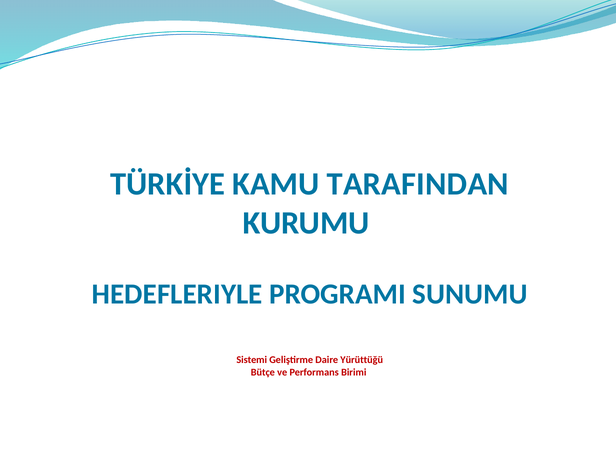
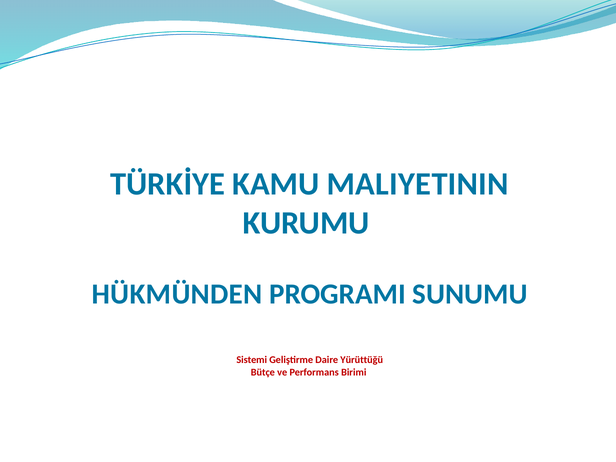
TARAFINDAN: TARAFINDAN -> MALIYETININ (418, 184)
HEDEFLERIYLE: HEDEFLERIYLE -> HÜKMÜNDEN (177, 294)
